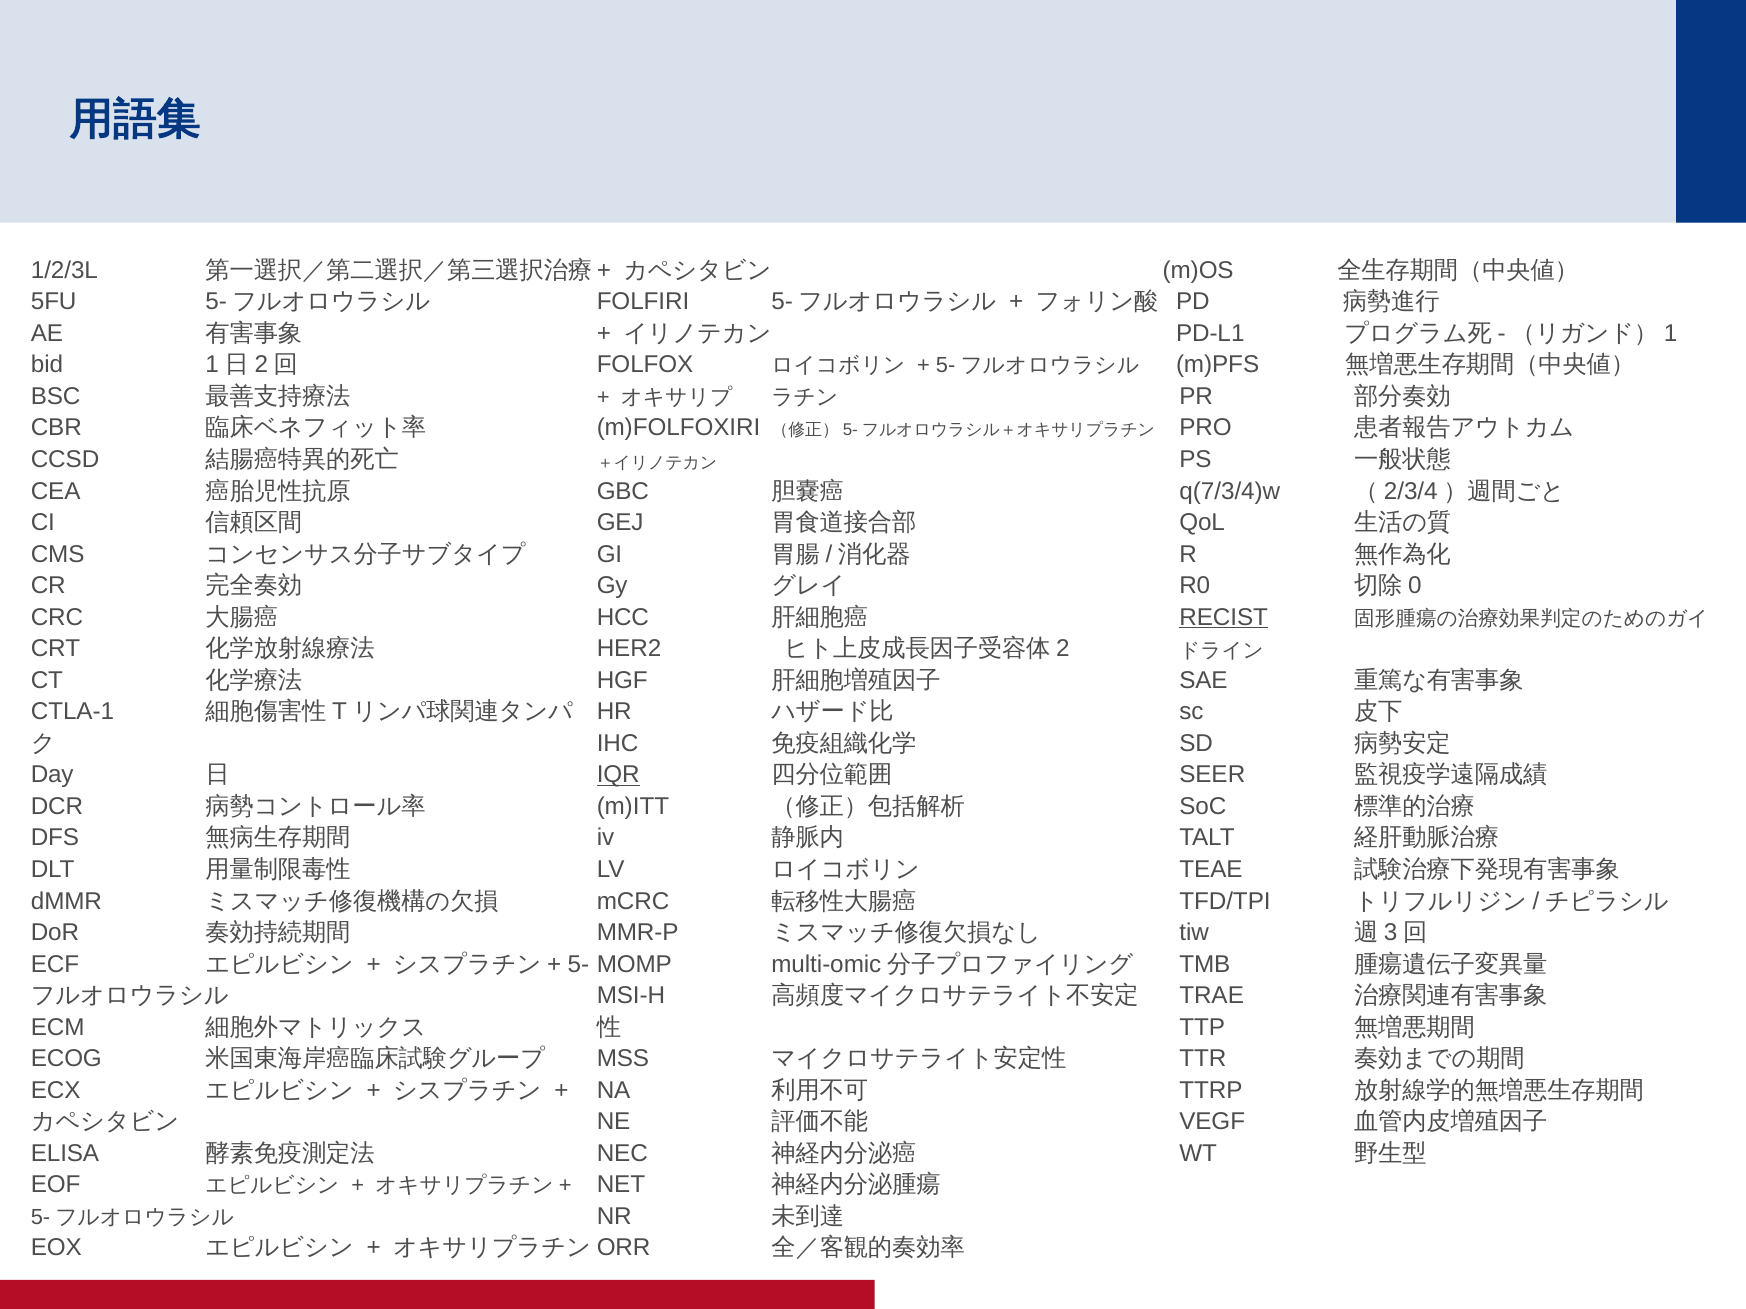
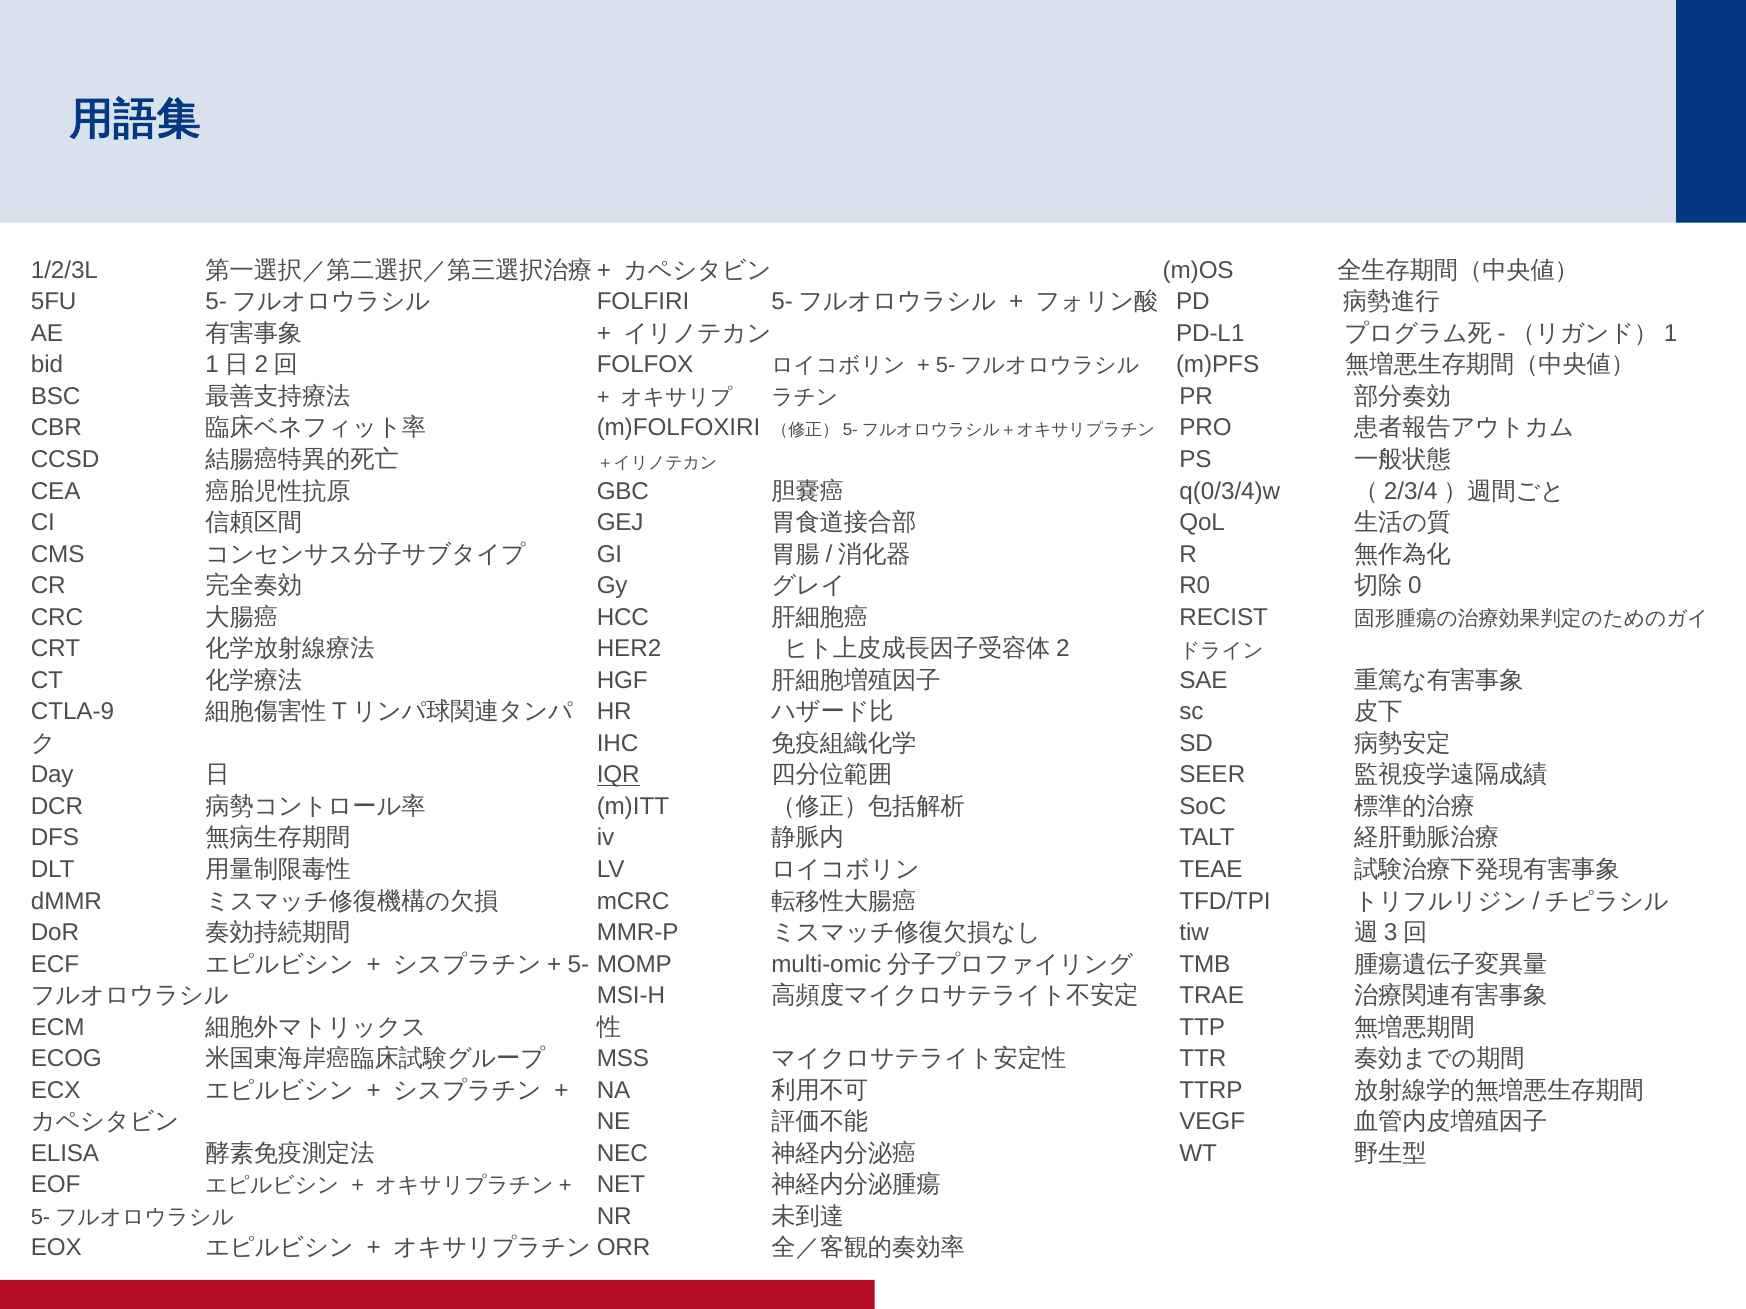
q(7/3/4)w: q(7/3/4)w -> q(0/3/4)w (1230, 491)
RECIST underline: present -> none (1224, 617)
CTLA-1: CTLA-1 -> CTLA-9 (72, 712)
